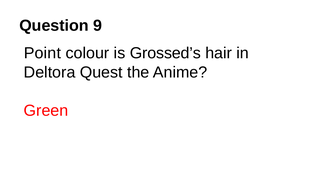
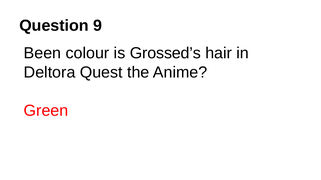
Point: Point -> Been (42, 53)
